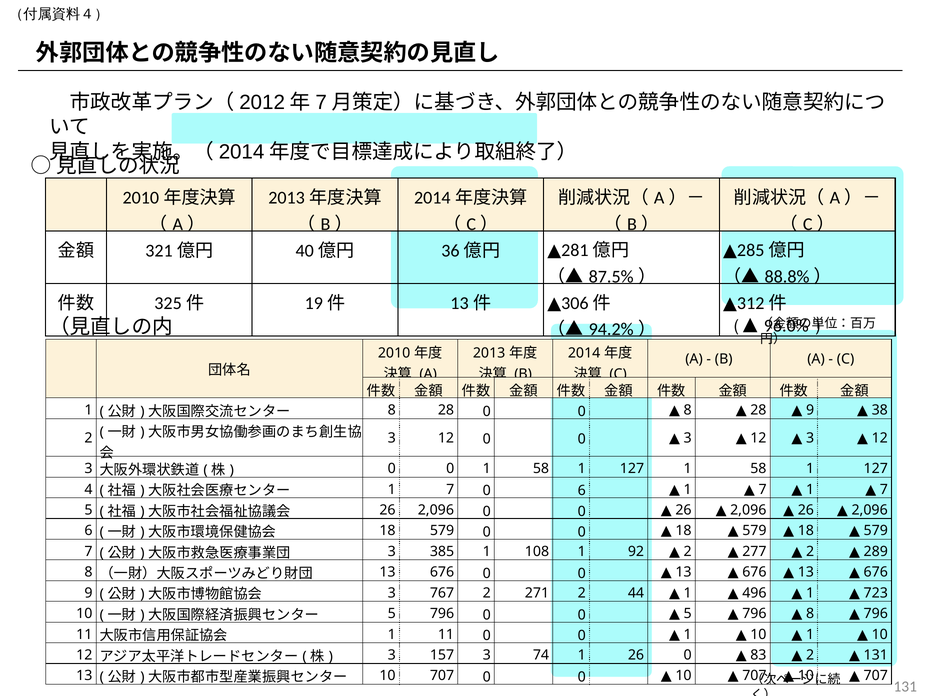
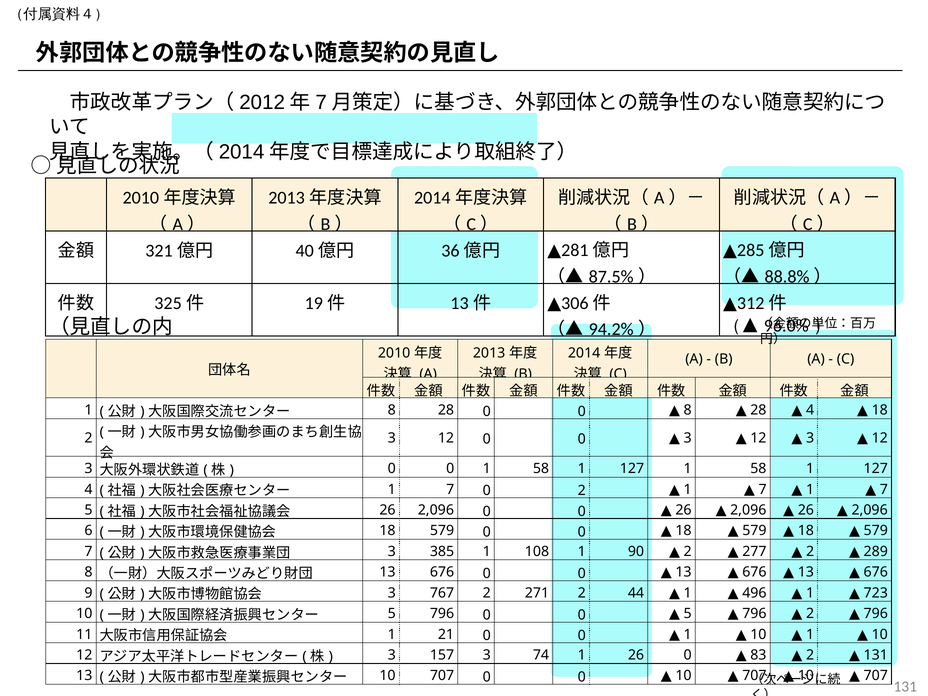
9: 9 -> 4 (810, 410)
38: 38 -> 18 (880, 410)
0 6: 6 -> 2 (582, 491)
92: 92 -> 90 (636, 552)
8: 8 -> 2 (810, 614)
1 11: 11 -> 21 (446, 634)
